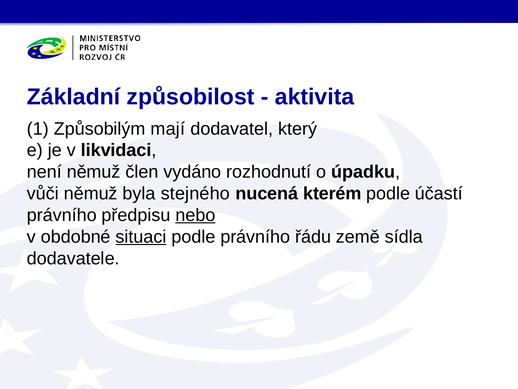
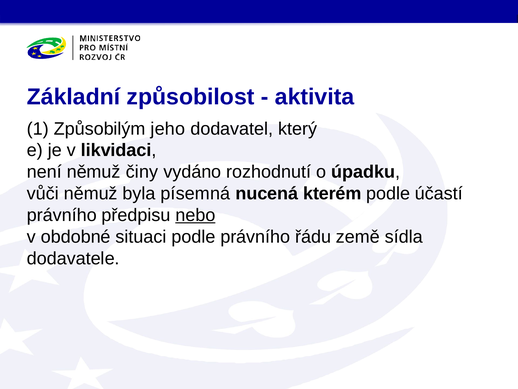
mají: mají -> jeho (168, 129)
člen: člen -> činy (142, 172)
stejného: stejného -> písemná (195, 193)
situaci underline: present -> none (141, 236)
